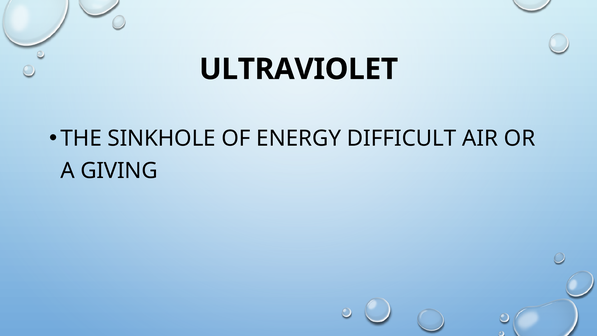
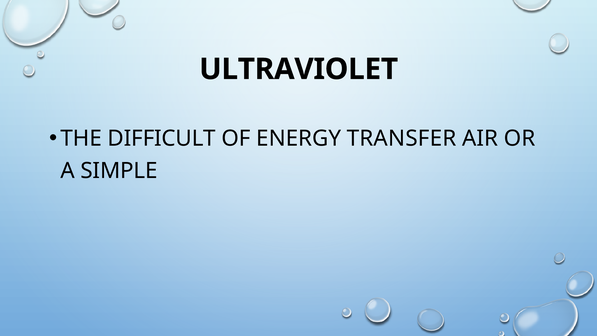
SINKHOLE: SINKHOLE -> DIFFICULT (162, 138)
DIFFICULT: DIFFICULT -> TRANSFER (402, 138)
GIVING: GIVING -> SIMPLE (119, 171)
